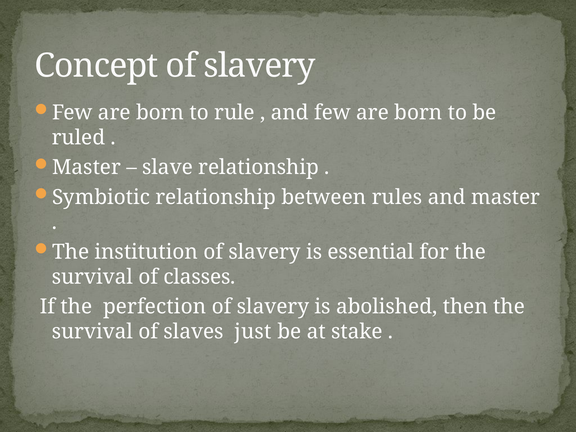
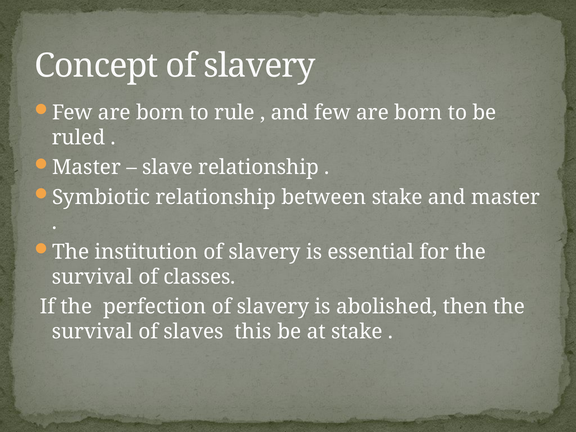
between rules: rules -> stake (397, 197)
just: just -> this (253, 332)
